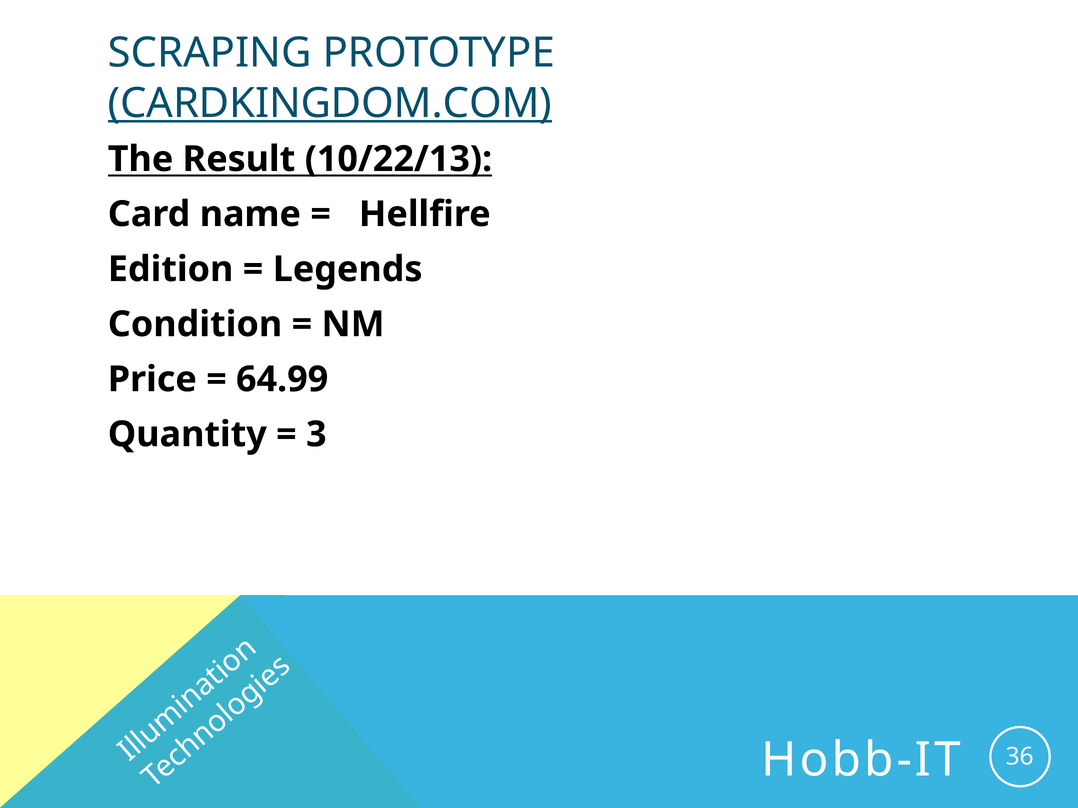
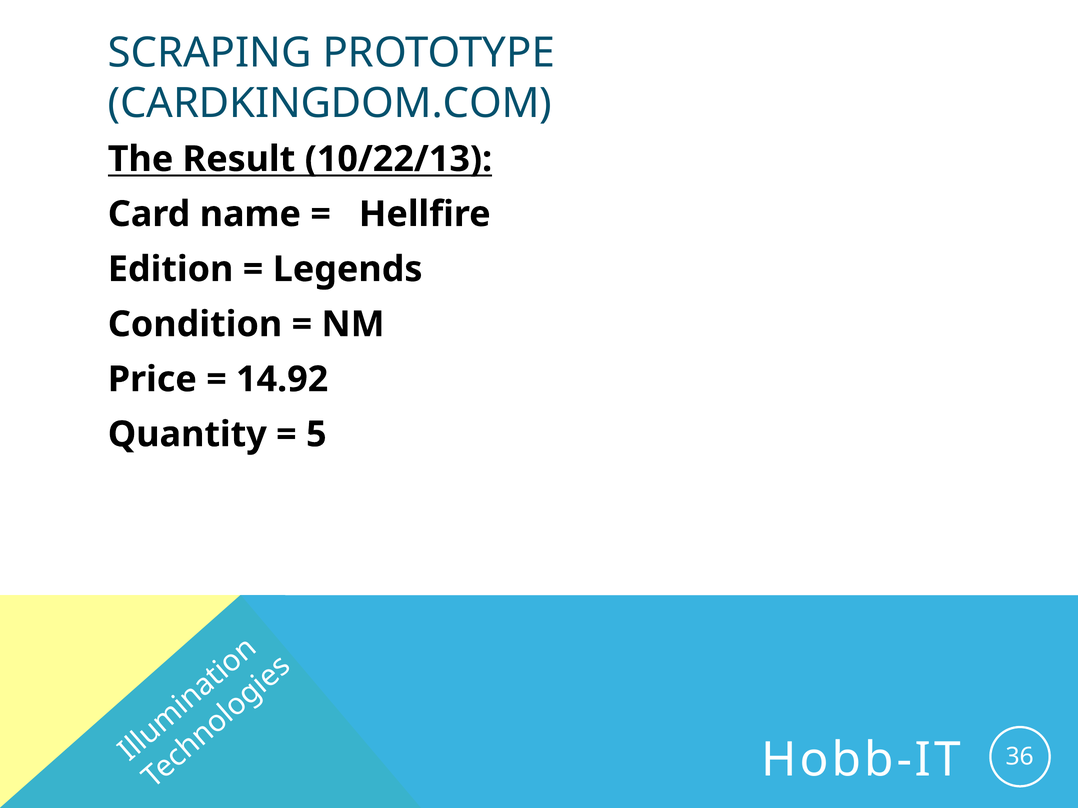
CARDKINGDOM.COM underline: present -> none (330, 104)
64.99: 64.99 -> 14.92 (282, 380)
3: 3 -> 5 (316, 435)
